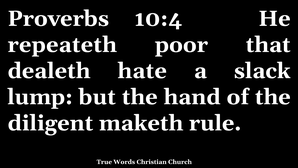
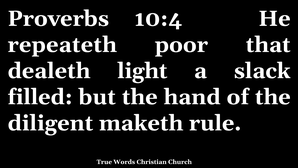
hate: hate -> light (142, 71)
lump: lump -> filled (40, 97)
